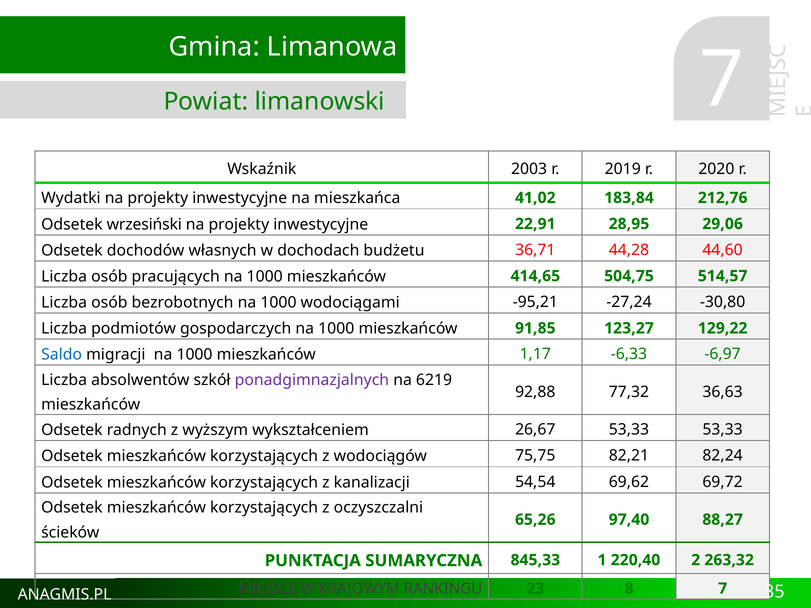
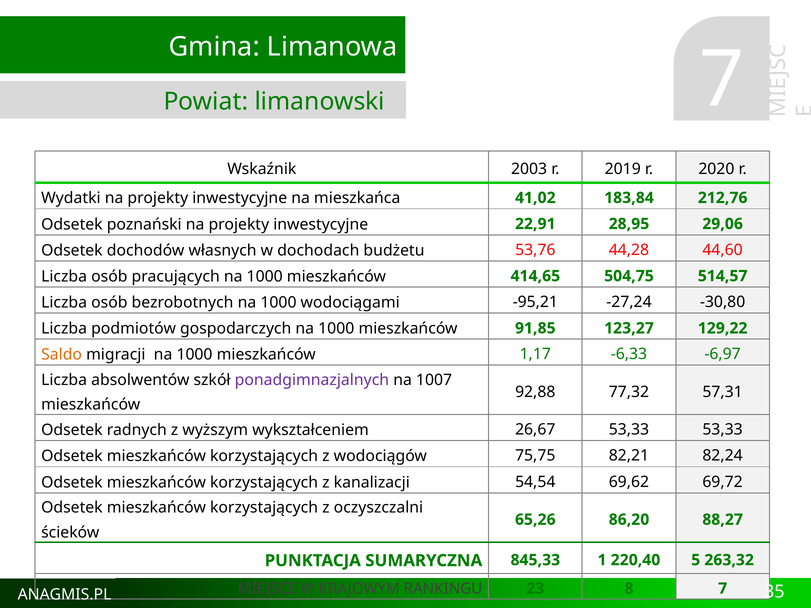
wrzesiński: wrzesiński -> poznański (144, 224)
36,71: 36,71 -> 53,76 (535, 250)
Saldo colour: blue -> orange (62, 355)
6219: 6219 -> 1007 (434, 380)
36,63: 36,63 -> 57,31 (723, 392)
97,40: 97,40 -> 86,20 (629, 520)
2: 2 -> 5 (696, 560)
